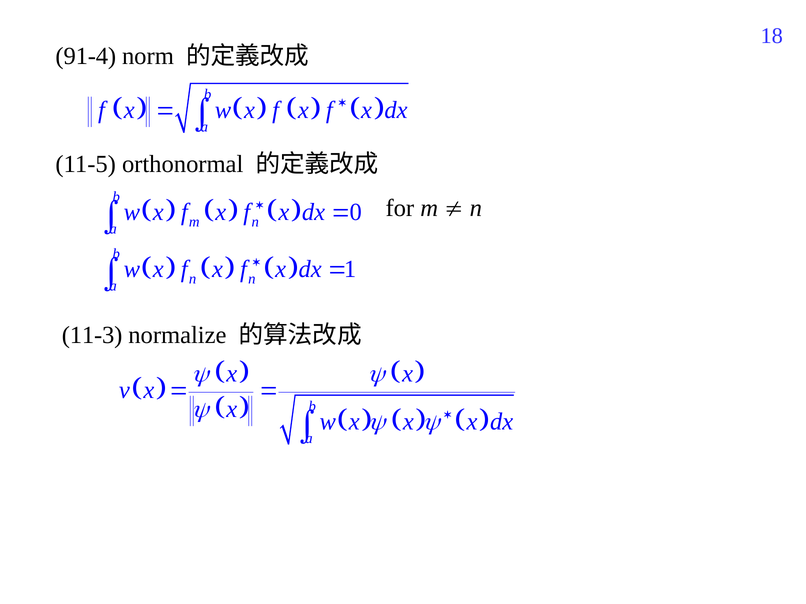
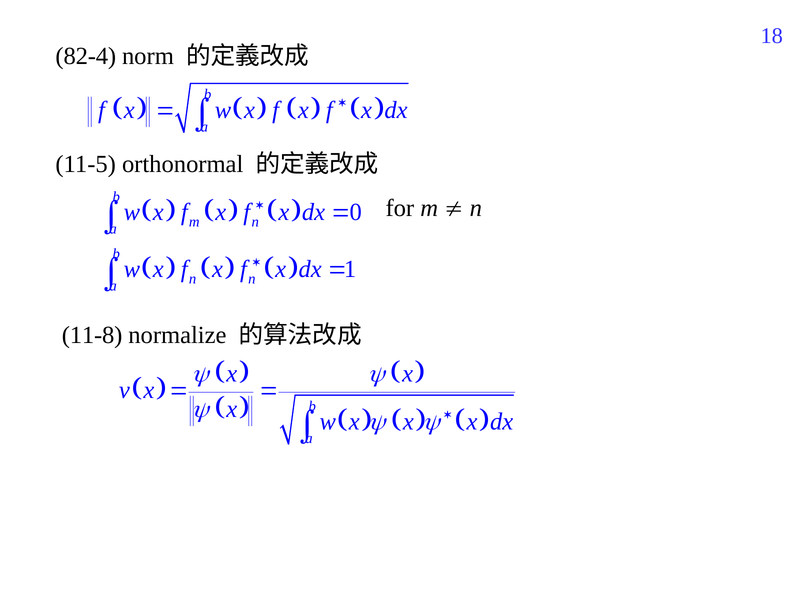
91-4: 91-4 -> 82-4 (86, 56)
11-3: 11-3 -> 11-8 (92, 335)
